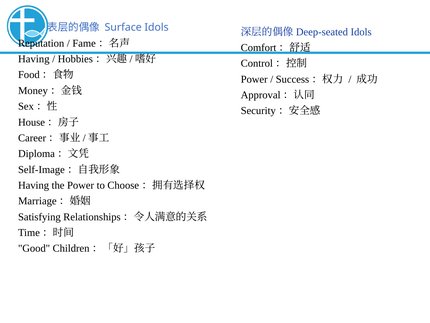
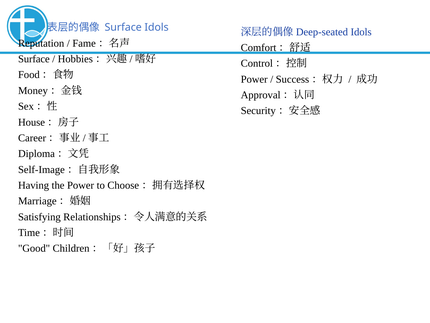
Having: Having -> Surface (34, 59)
